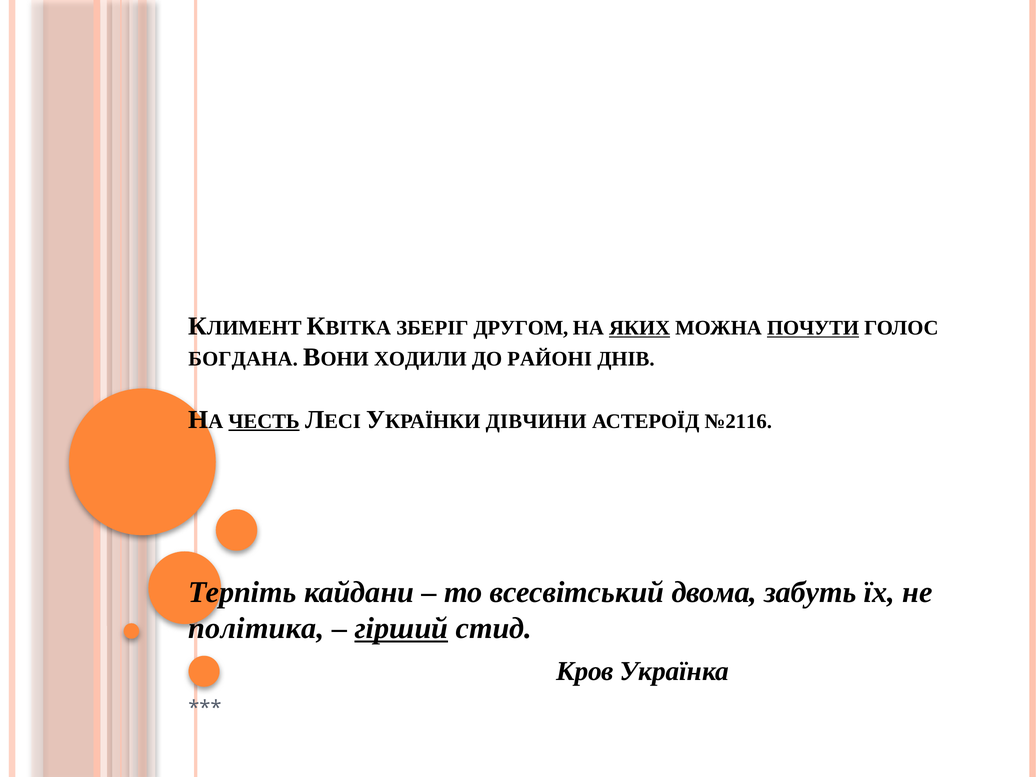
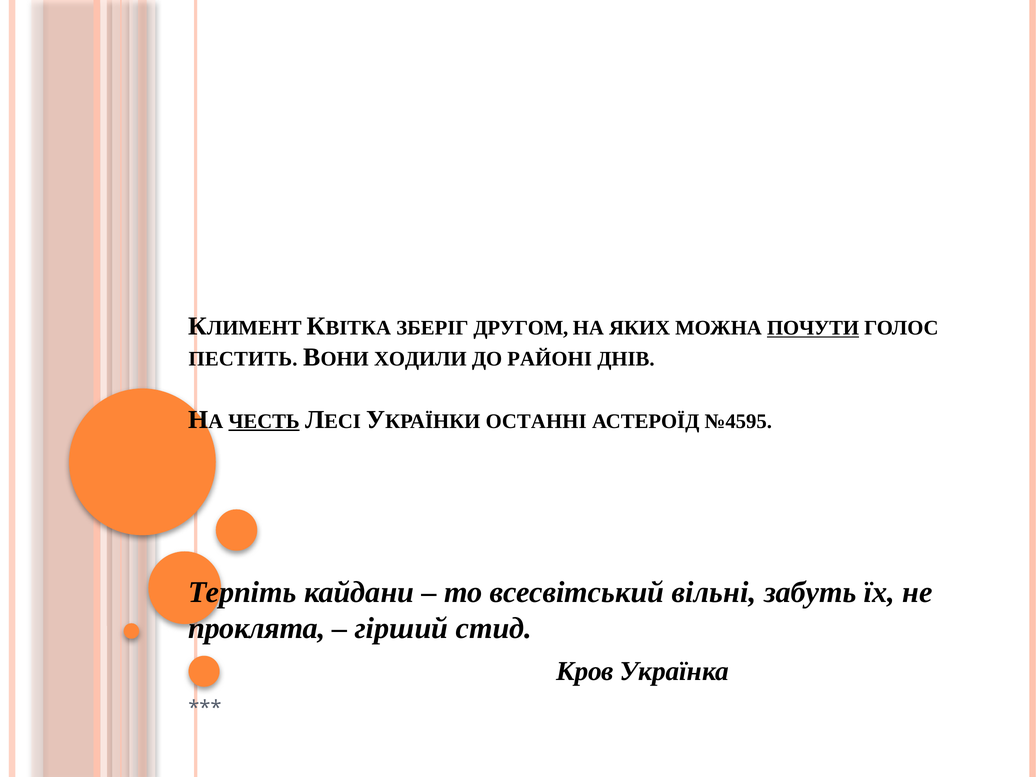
ЯКИХ underline: present -> none (640, 328)
БОГДАНА: БОГДАНА -> ПЕСТИТЬ (243, 359)
ДІВЧИНИ: ДІВЧИНИ -> ОСТАННІ (536, 421)
№2116: №2116 -> №4595 (738, 421)
двома: двома -> вільні (714, 592)
політика: політика -> проклята (257, 628)
гірший underline: present -> none (401, 628)
